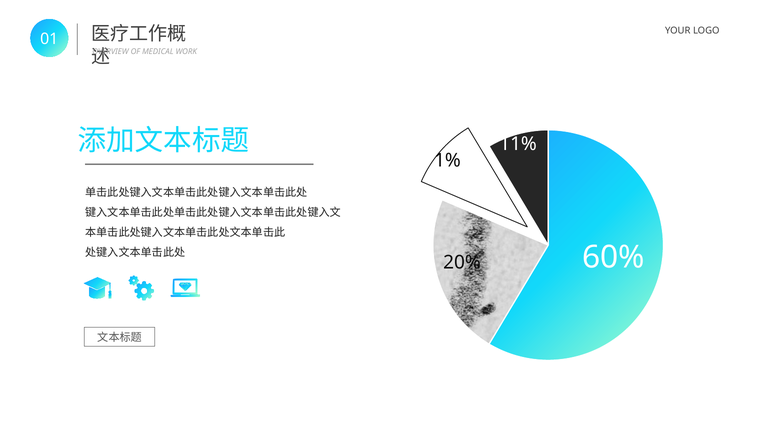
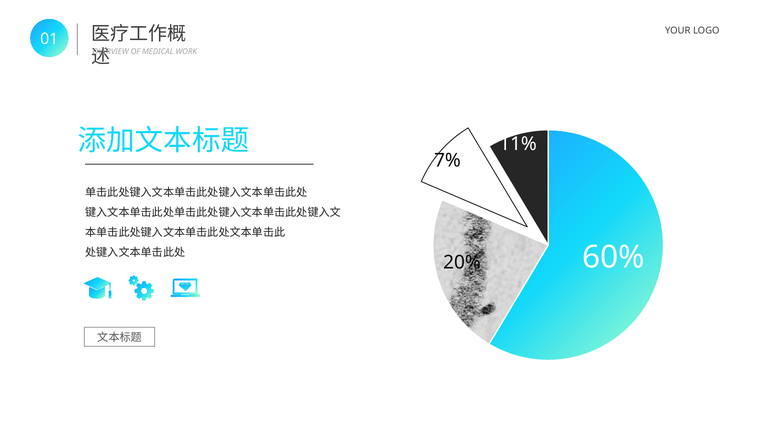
1%: 1% -> 7% (447, 160)
